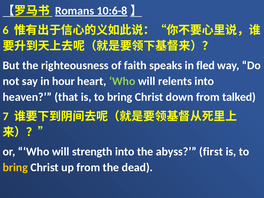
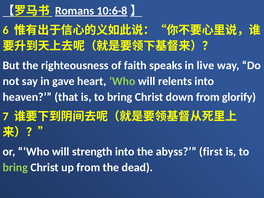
fled: fled -> live (205, 66)
hour: hour -> gave (63, 81)
talked: talked -> glorify (239, 97)
bring colour: yellow -> light green (15, 167)
